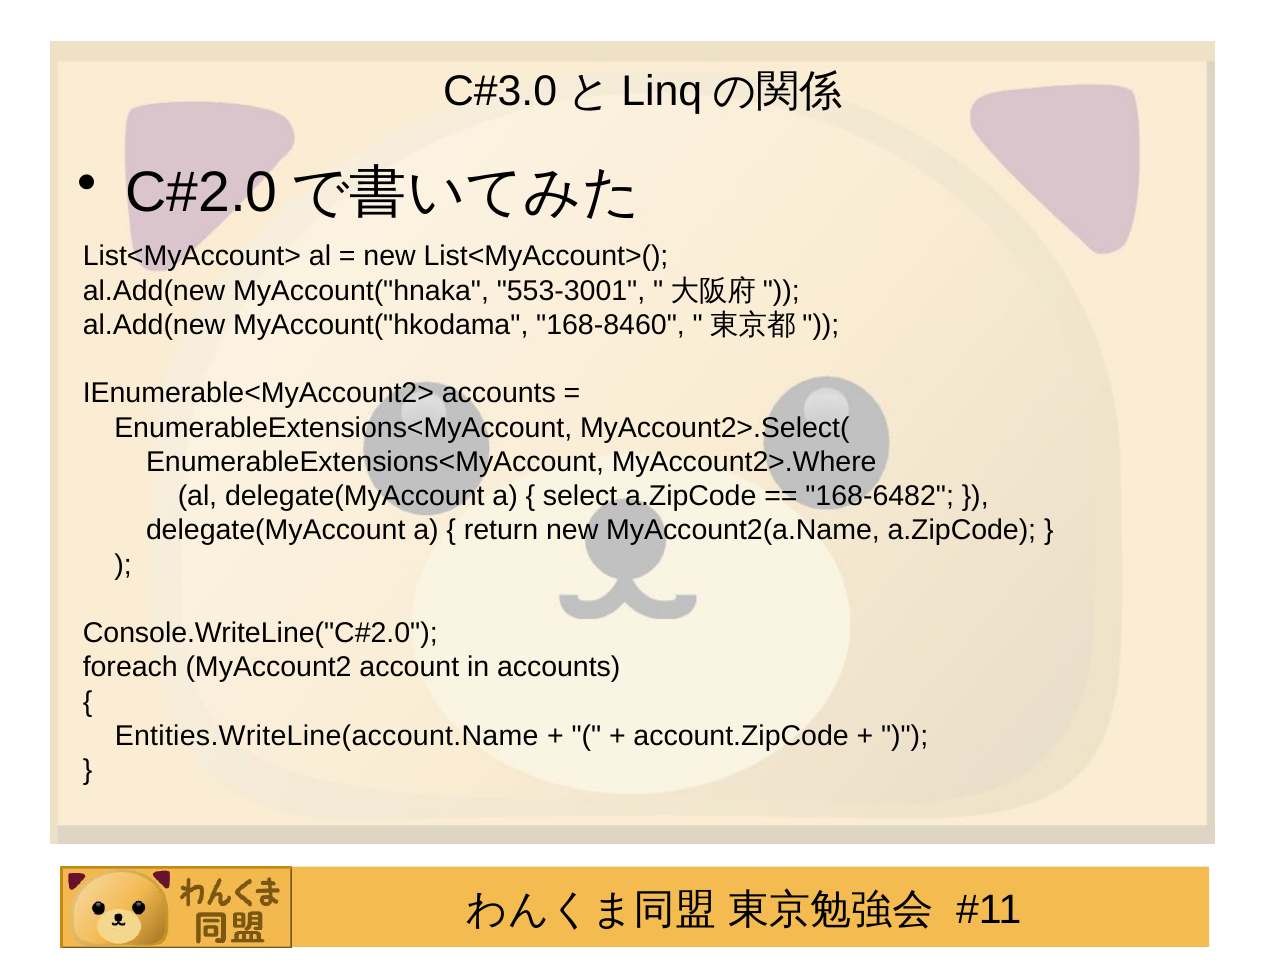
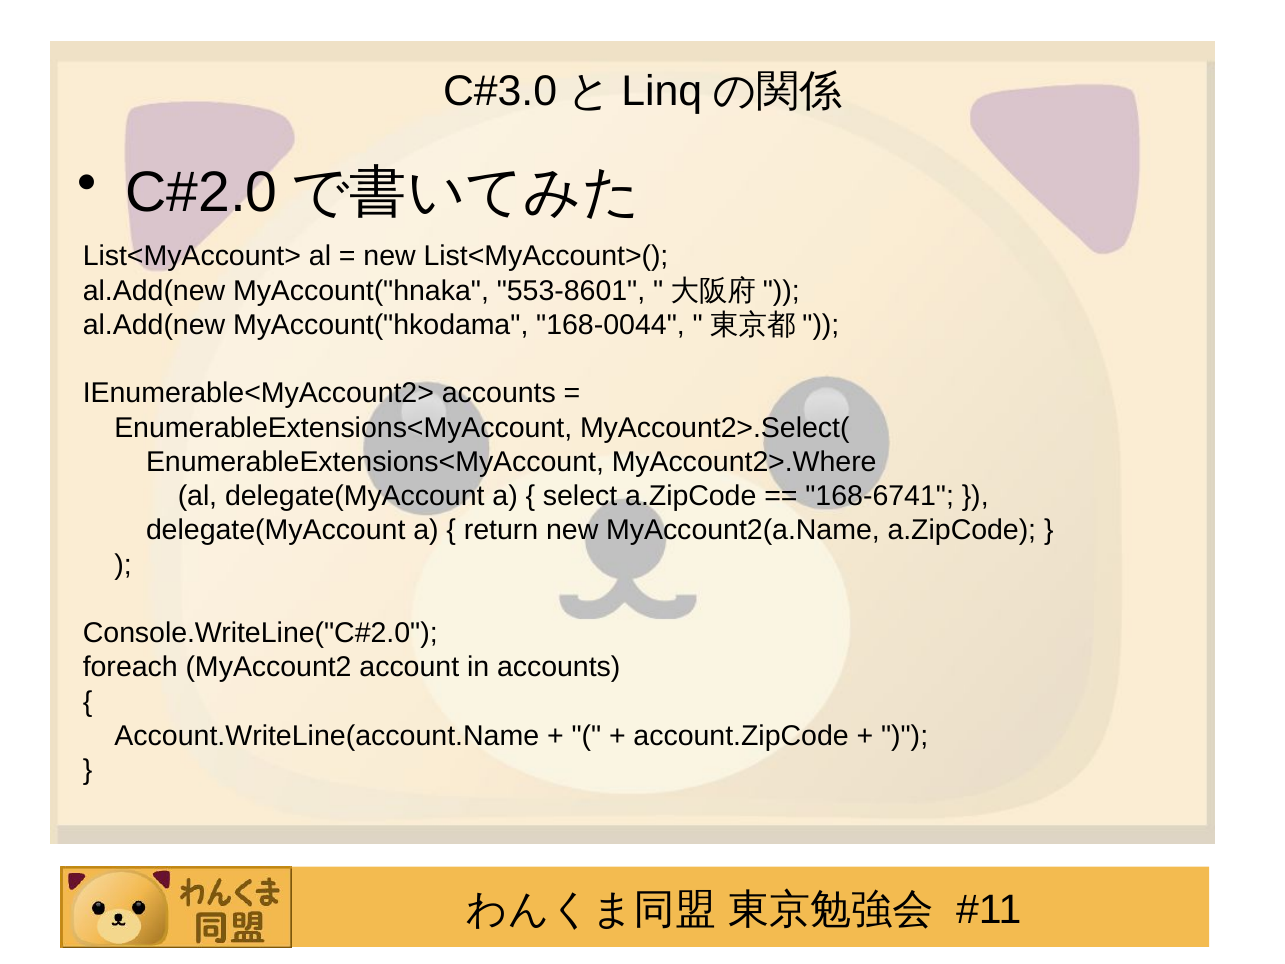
553-3001: 553-3001 -> 553-8601 (571, 291)
168-8460: 168-8460 -> 168-0044 (610, 325)
168-6482: 168-6482 -> 168-6741 (880, 496)
Entities.WriteLine(account.Name: Entities.WriteLine(account.Name -> Account.WriteLine(account.Name (327, 736)
